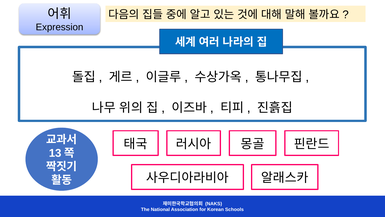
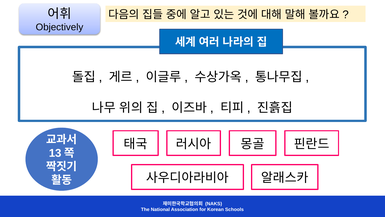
Expression: Expression -> Objectively (59, 27)
